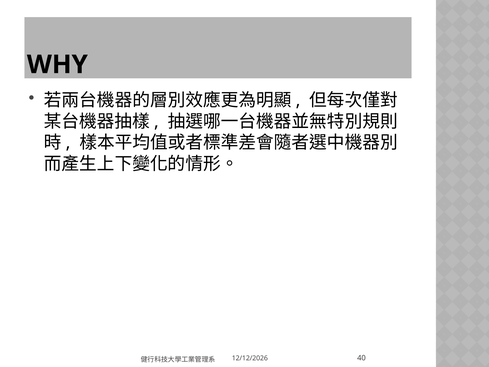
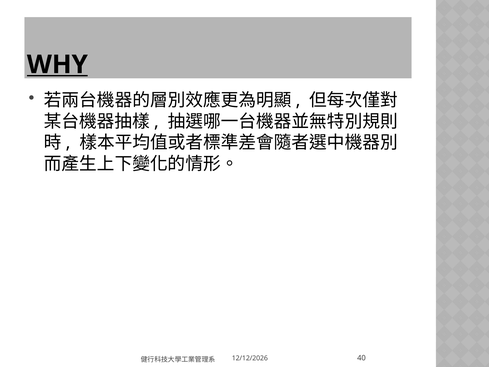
WHY underline: none -> present (57, 65)
